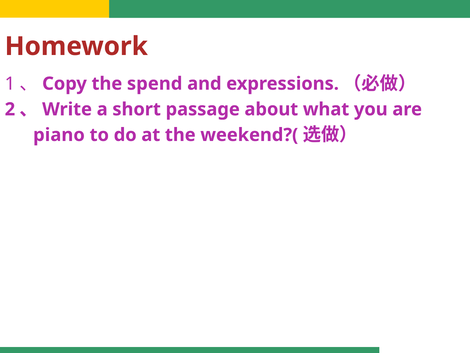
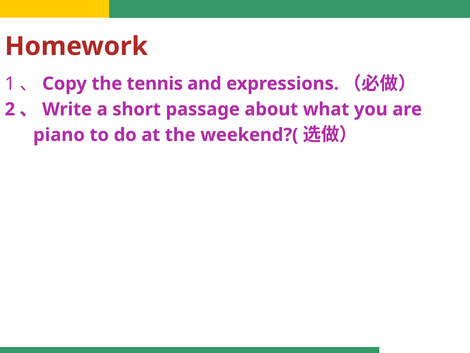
spend: spend -> tennis (155, 84)
